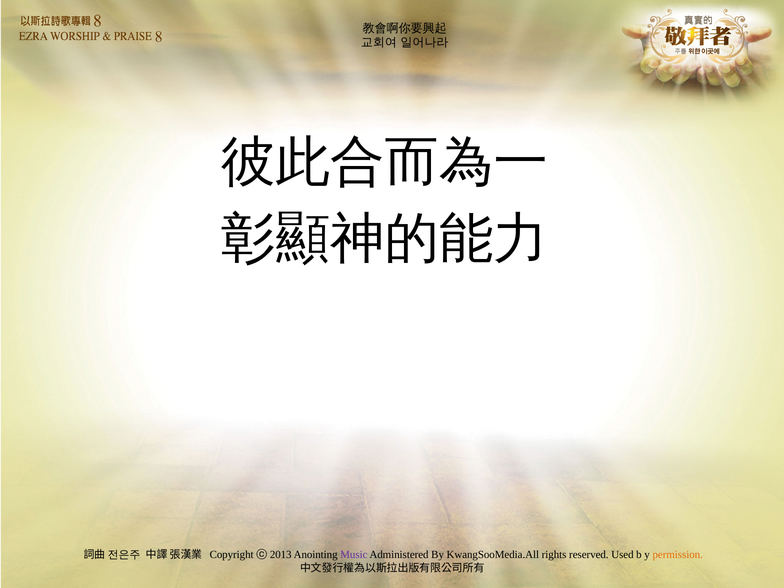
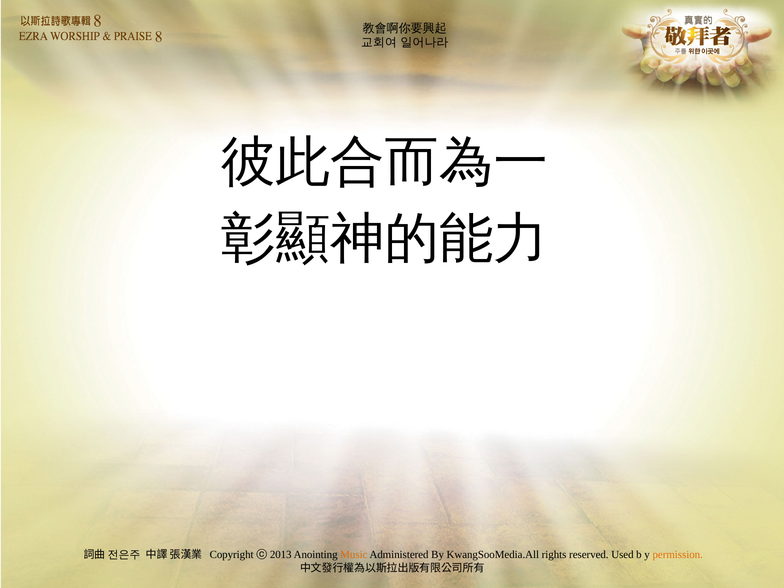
Music colour: purple -> orange (354, 555)
